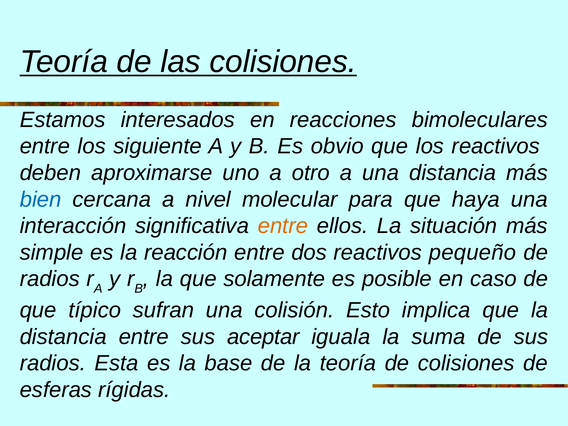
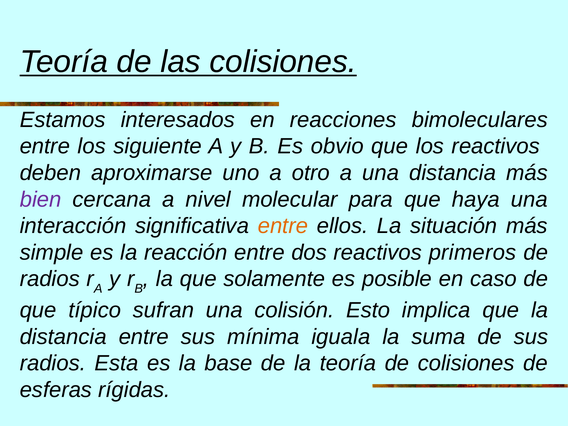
bien colour: blue -> purple (41, 199)
pequeño: pequeño -> primeros (473, 252)
aceptar: aceptar -> mínima (263, 337)
